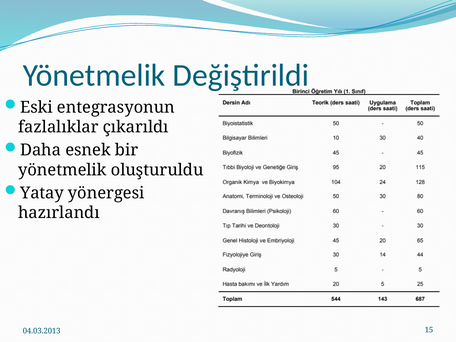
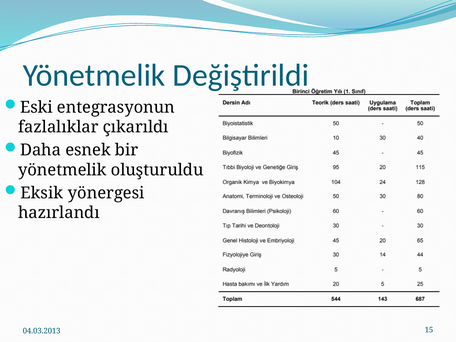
Yatay: Yatay -> Eksik (42, 193)
